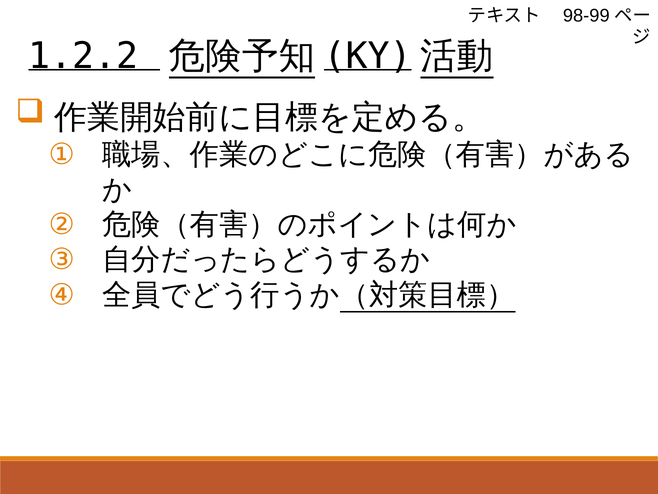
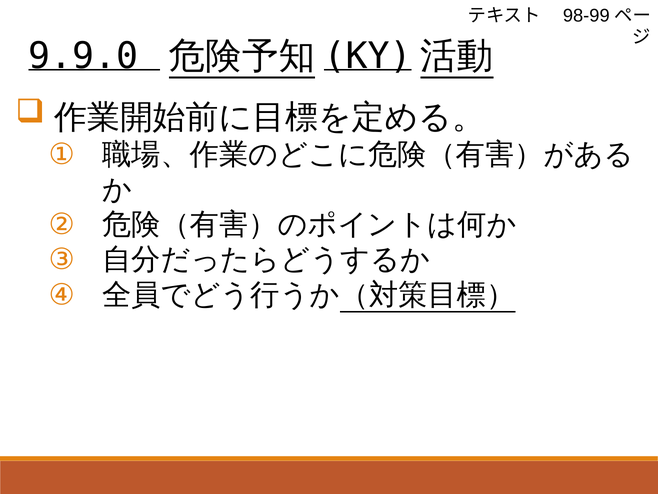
1.2.2: 1.2.2 -> 9.9.0 (83, 56)
